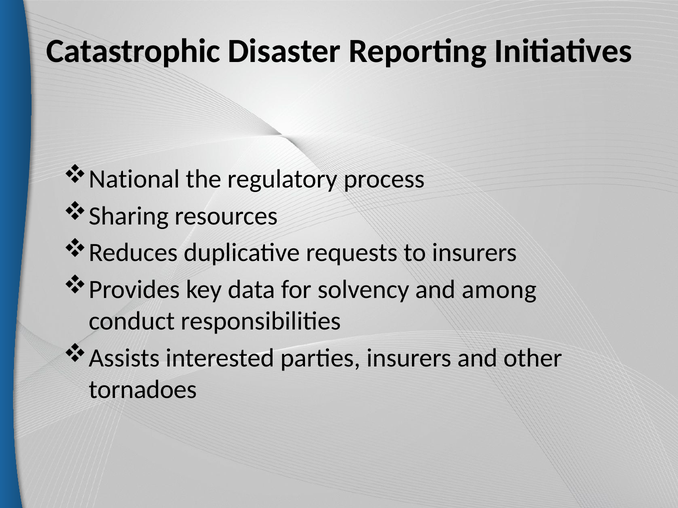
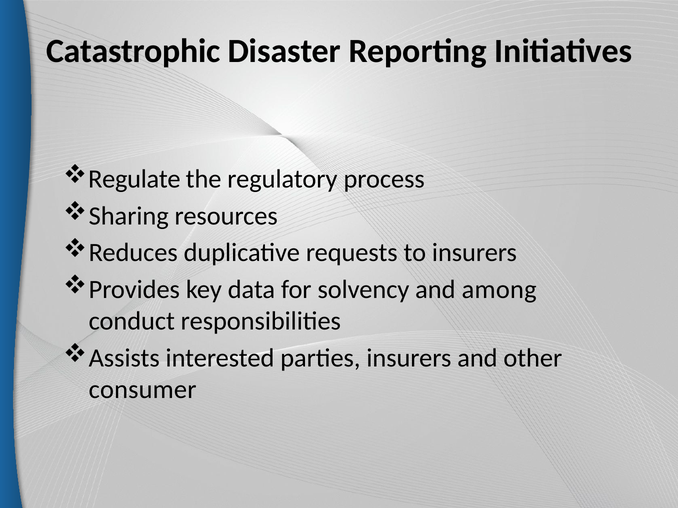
National: National -> Regulate (134, 179)
tornadoes: tornadoes -> consumer (143, 390)
